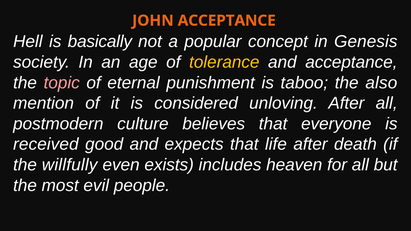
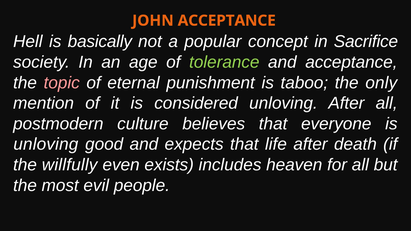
Genesis: Genesis -> Sacrifice (366, 42)
tolerance colour: yellow -> light green (224, 62)
also: also -> only (381, 83)
received: received -> unloving (46, 144)
